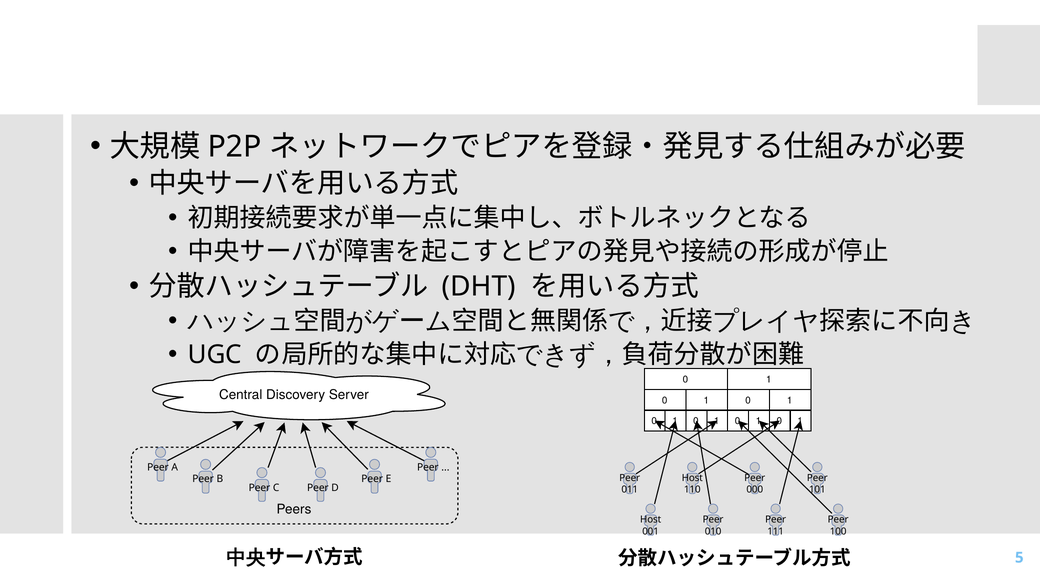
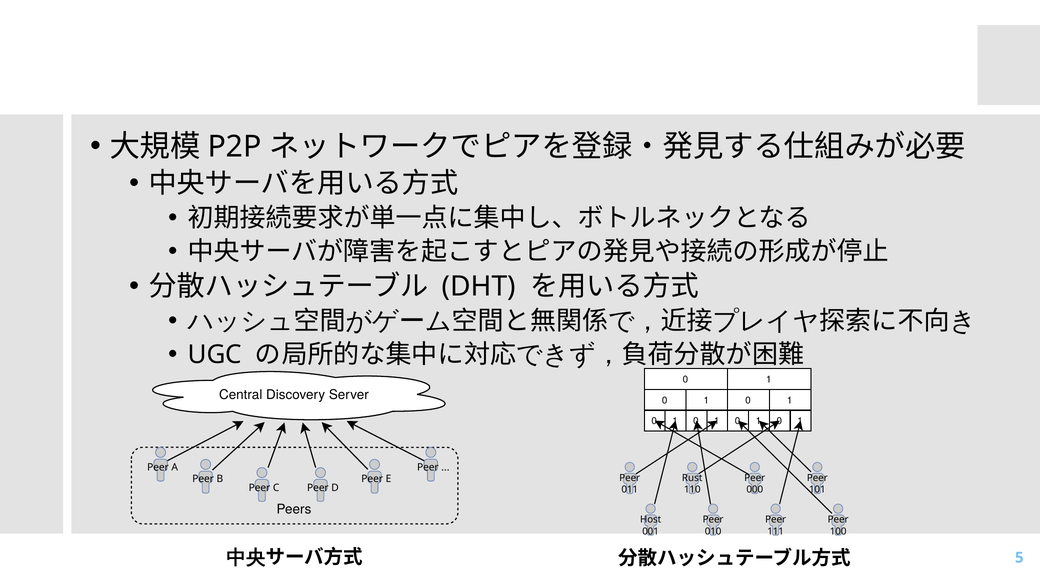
Host: Host -> Rust (692, 478)
